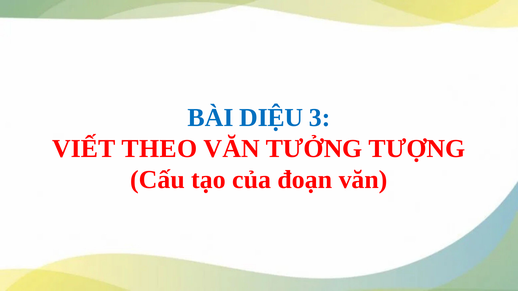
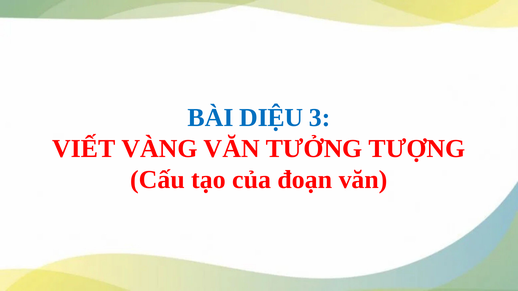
THEO: THEO -> VÀNG (160, 149)
